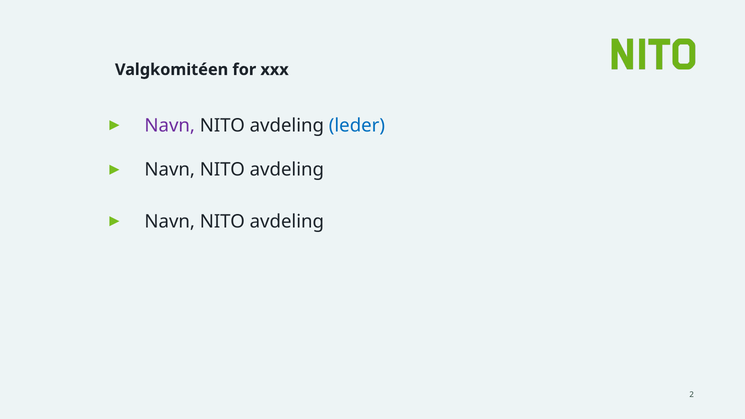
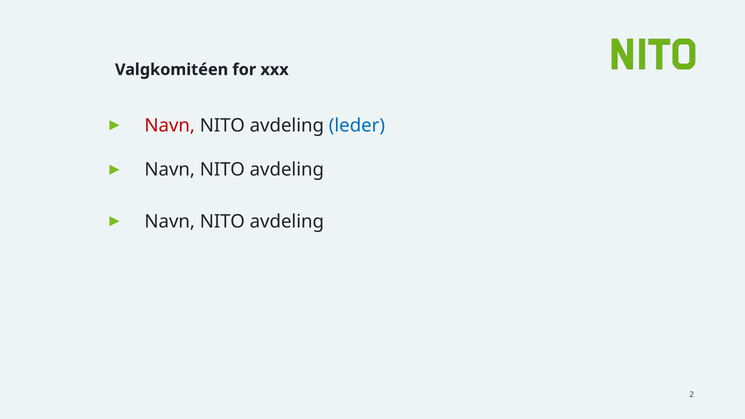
Navn colour: purple -> red (170, 125)
